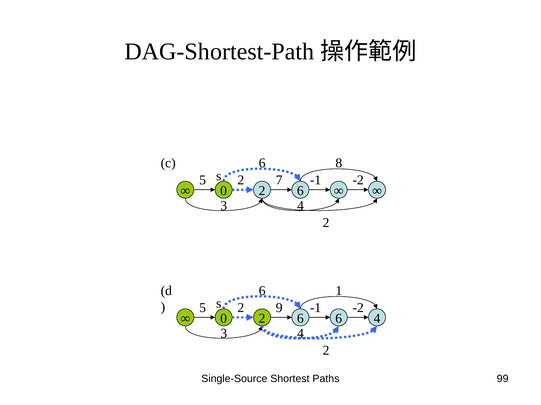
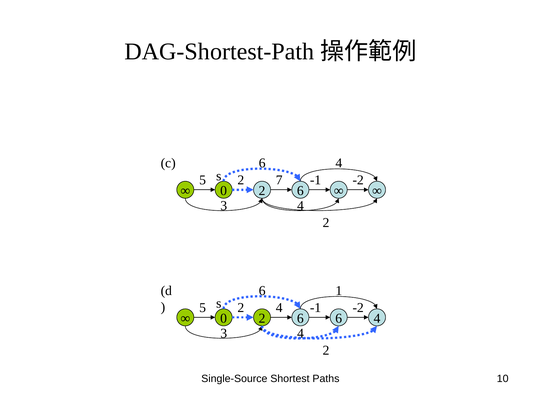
8: 8 -> 4 (339, 163)
2 9: 9 -> 4 (279, 308)
99: 99 -> 10 (503, 379)
